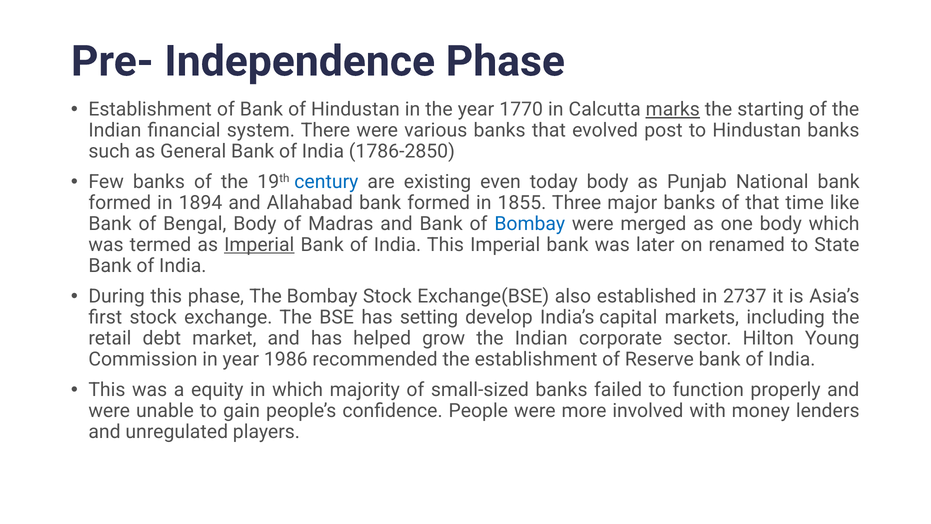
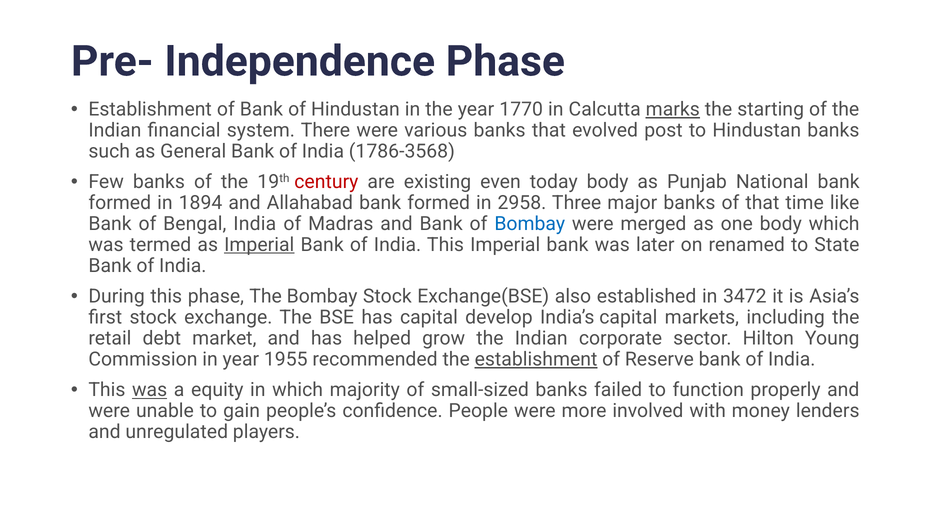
1786-2850: 1786-2850 -> 1786-3568 (402, 151)
century colour: blue -> red (326, 182)
1855: 1855 -> 2958 (522, 203)
Bengal Body: Body -> India (255, 224)
2737: 2737 -> 3472 (745, 296)
has setting: setting -> capital (429, 317)
1986: 1986 -> 1955 (286, 359)
establishment underline: none -> present (536, 359)
was underline: none -> present (150, 390)
